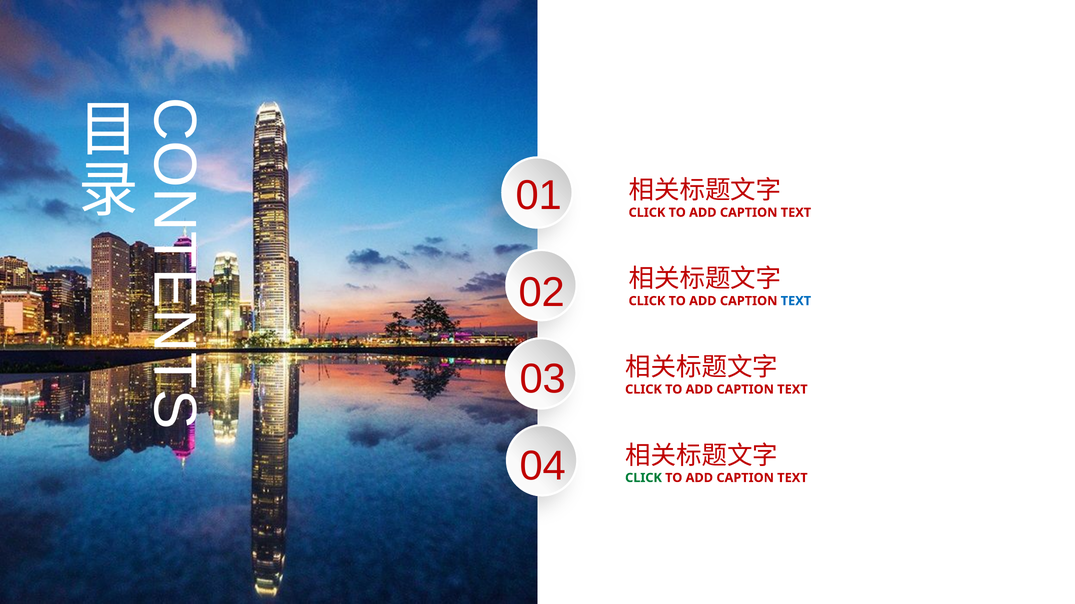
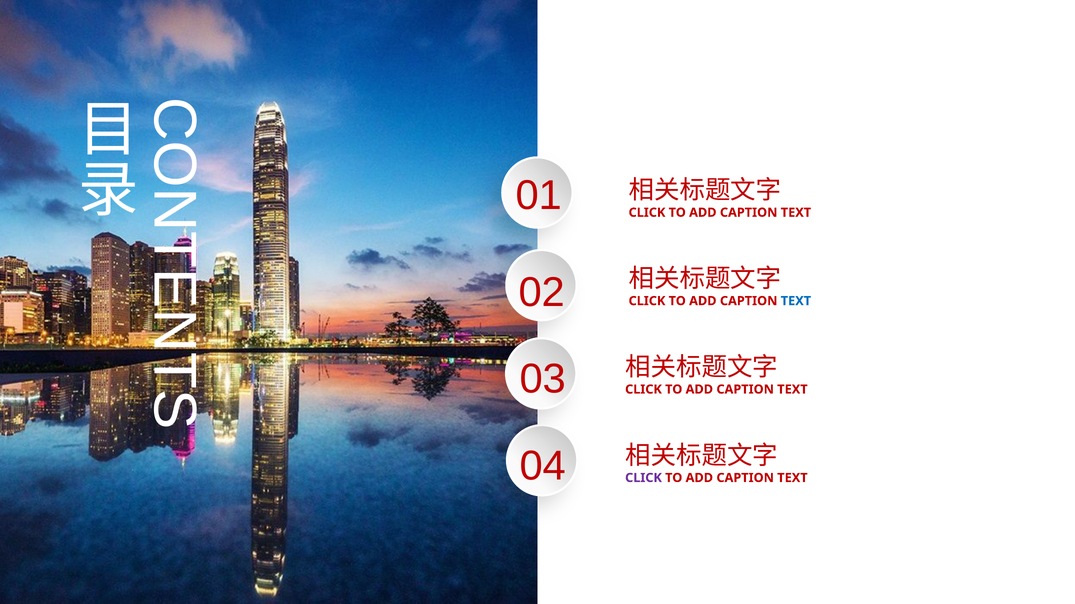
CLICK colour: green -> purple (643, 478)
